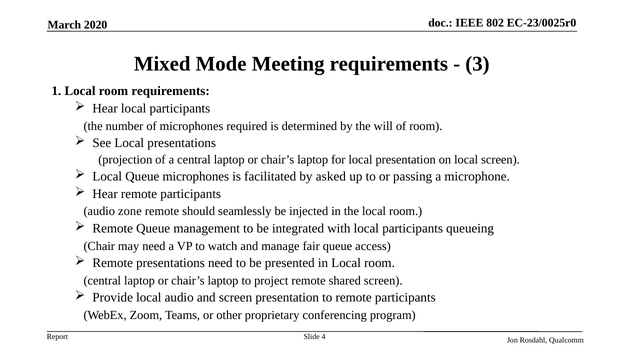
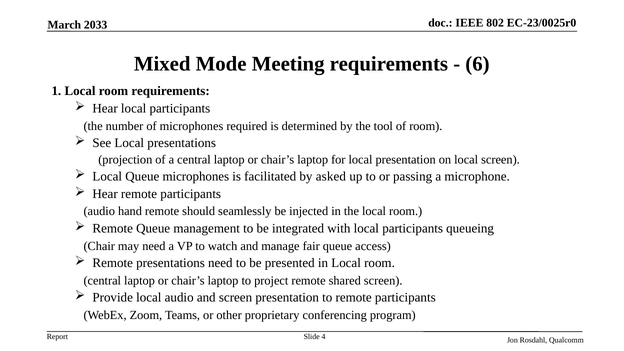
2020: 2020 -> 2033 (96, 25)
3: 3 -> 6 (477, 64)
will: will -> tool (383, 126)
zone: zone -> hand (130, 211)
